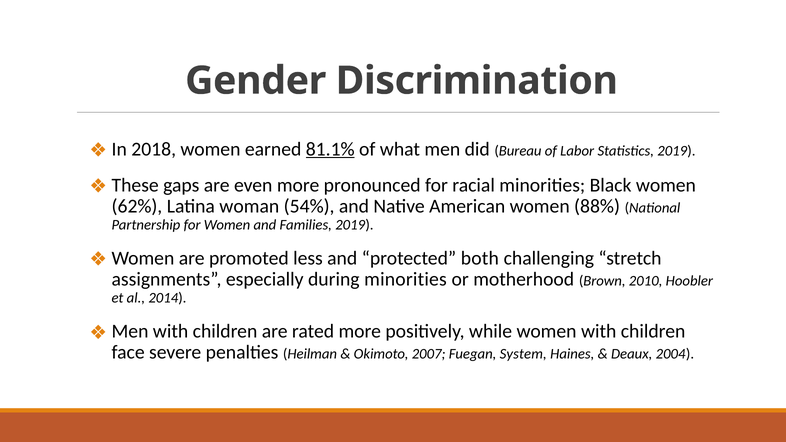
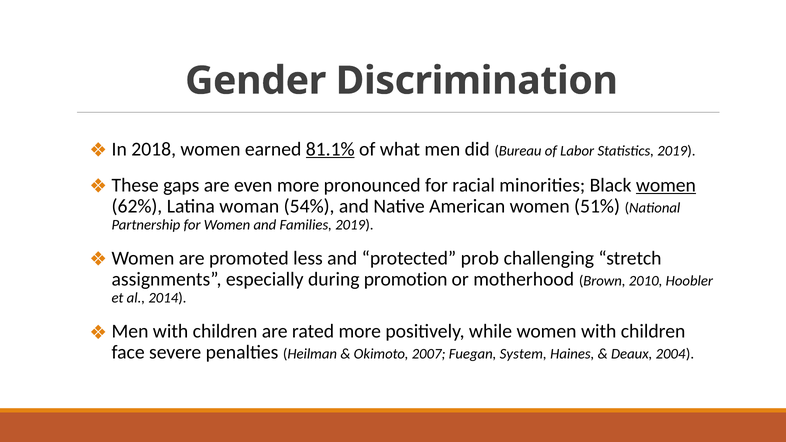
women underline: none -> present (666, 185)
88%: 88% -> 51% (597, 206)
both: both -> prob (480, 258)
during minorities: minorities -> promotion (406, 279)
